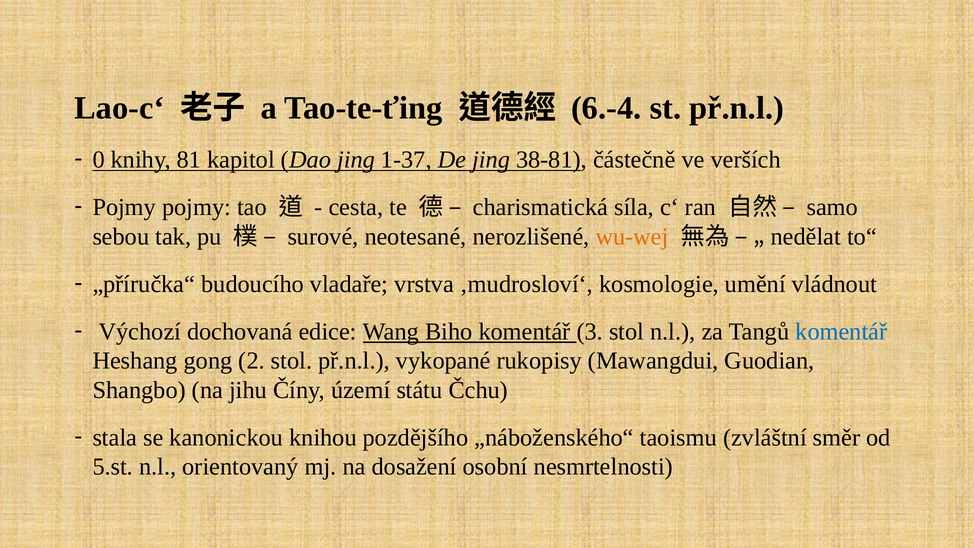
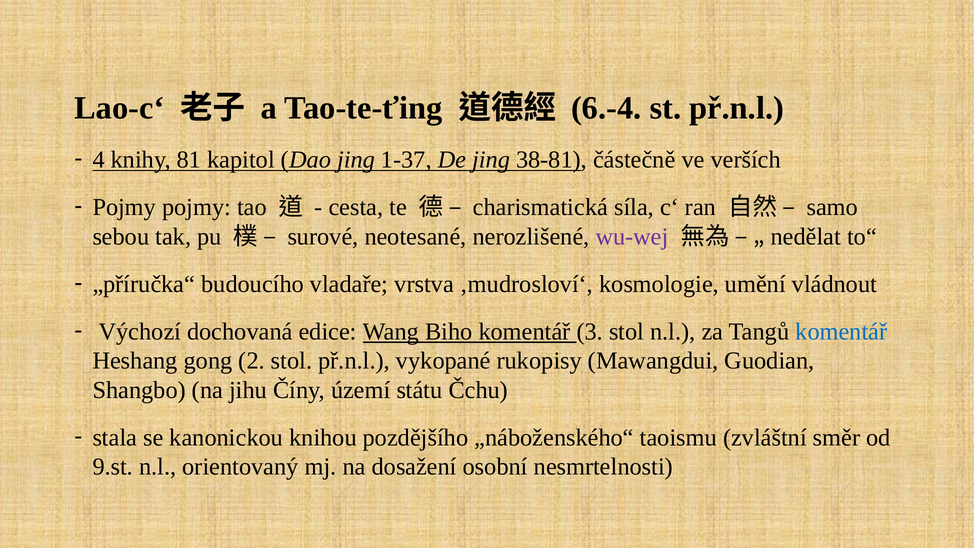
0: 0 -> 4 (99, 160)
wu-wej colour: orange -> purple (632, 236)
5.st: 5.st -> 9.st (113, 467)
